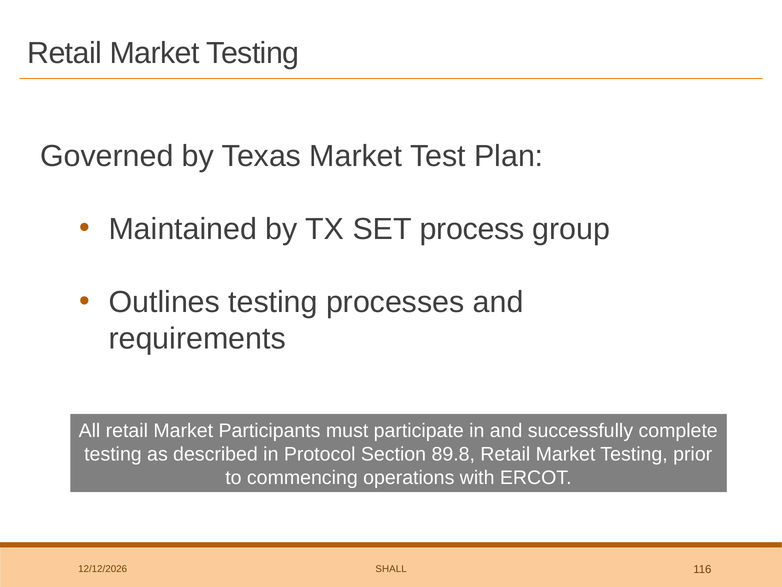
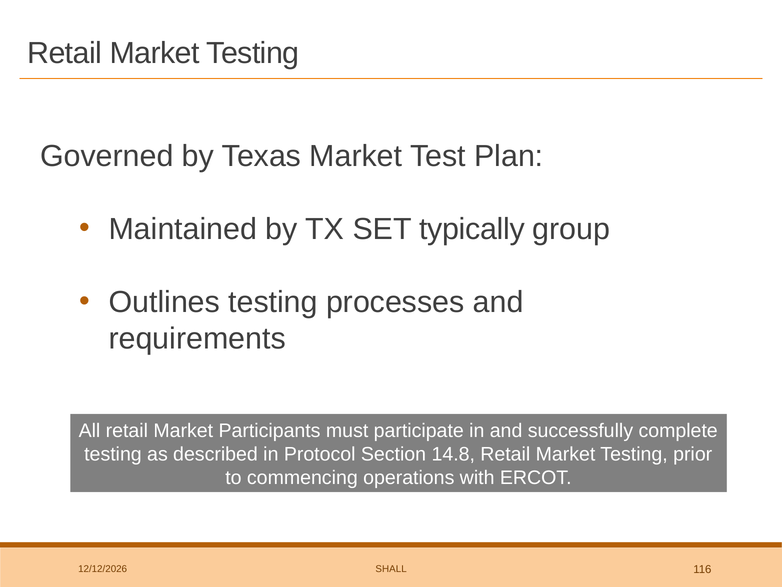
process: process -> typically (472, 229)
89.8: 89.8 -> 14.8 (453, 454)
